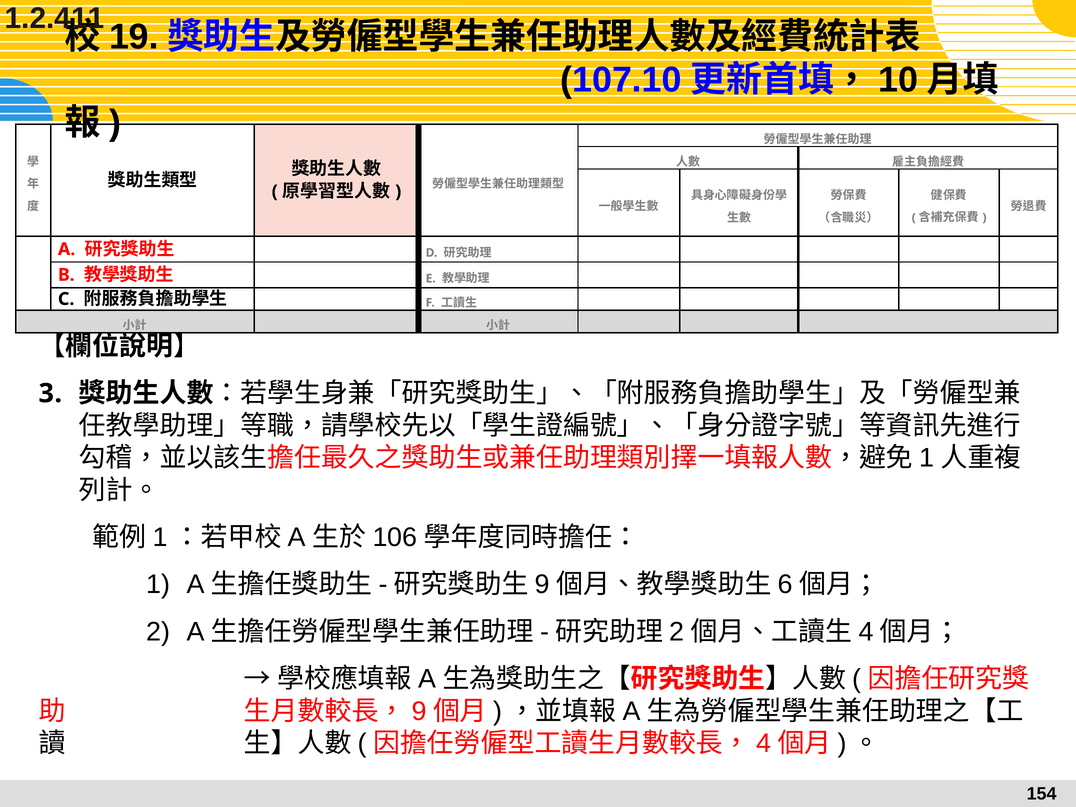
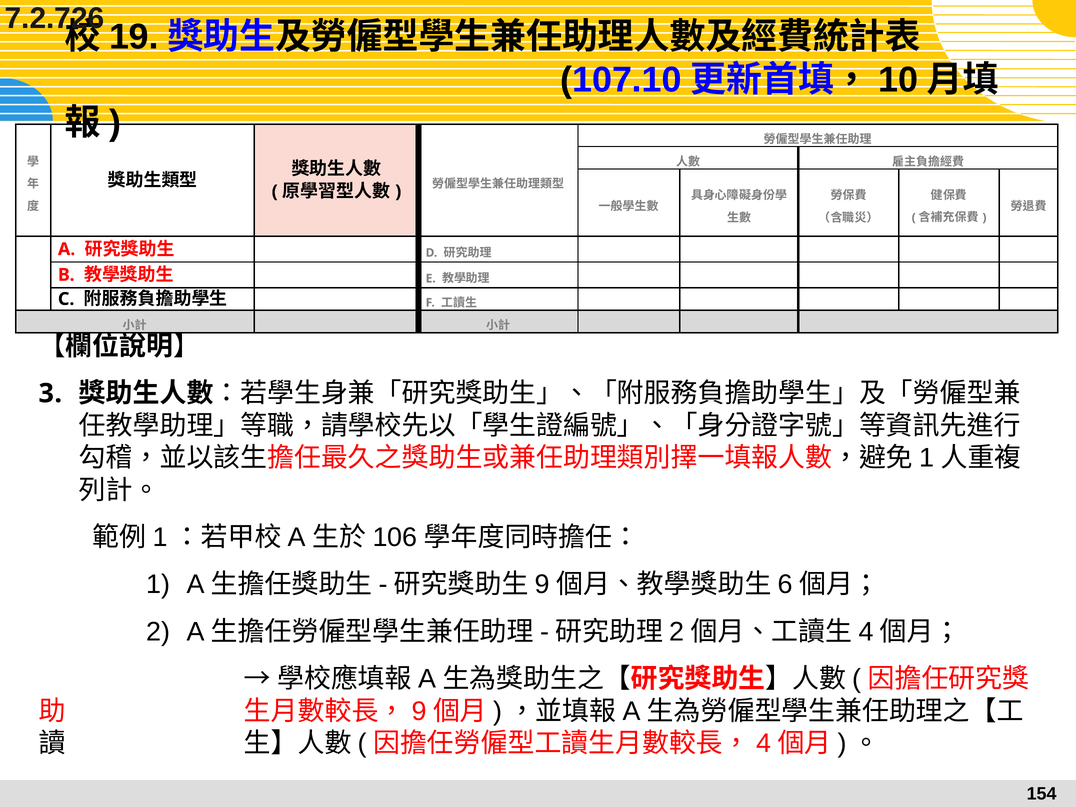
1.2.411: 1.2.411 -> 7.2.726 (54, 18)
